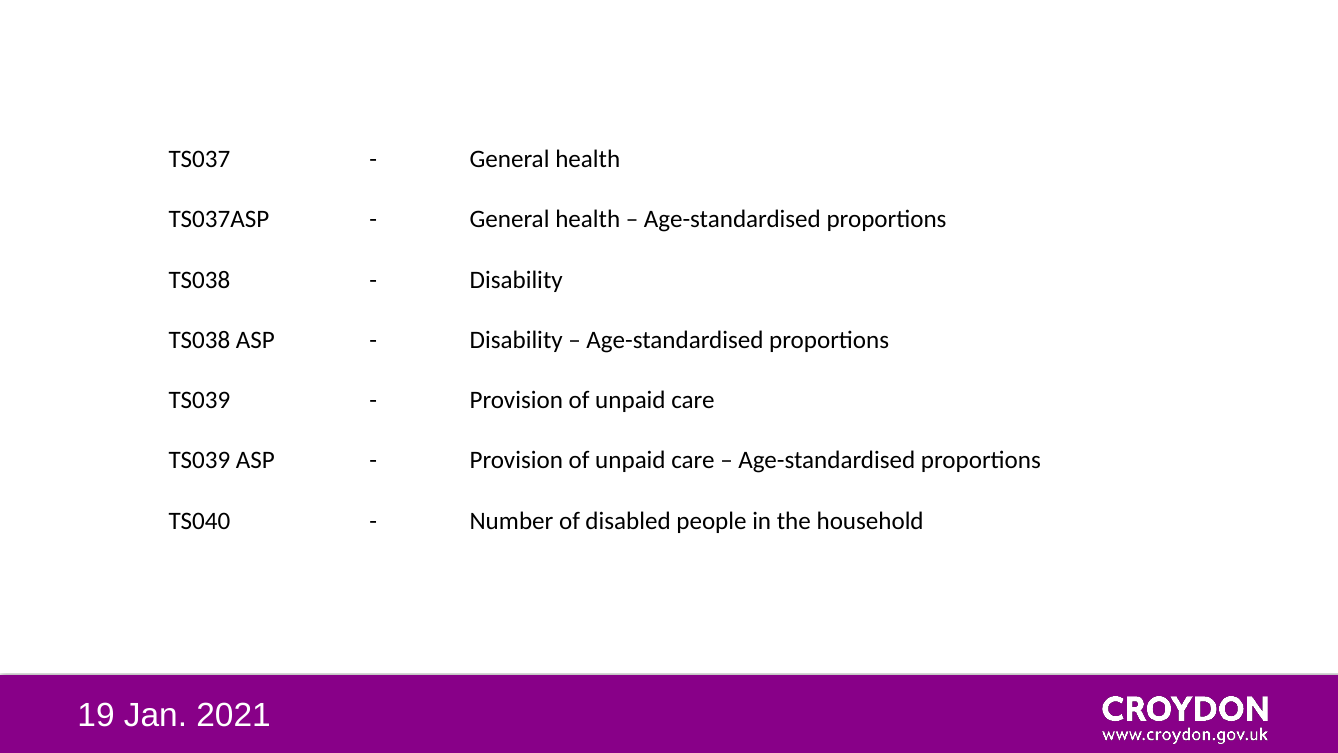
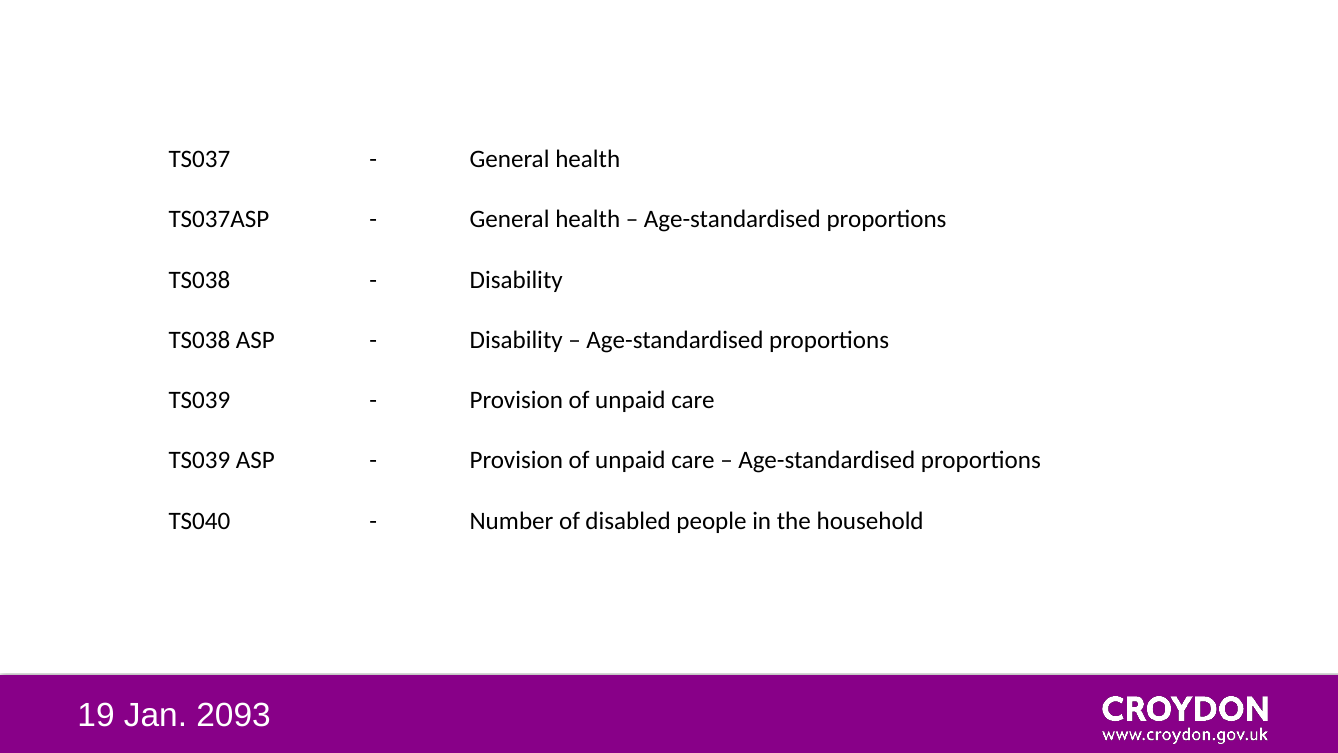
2021: 2021 -> 2093 (234, 715)
